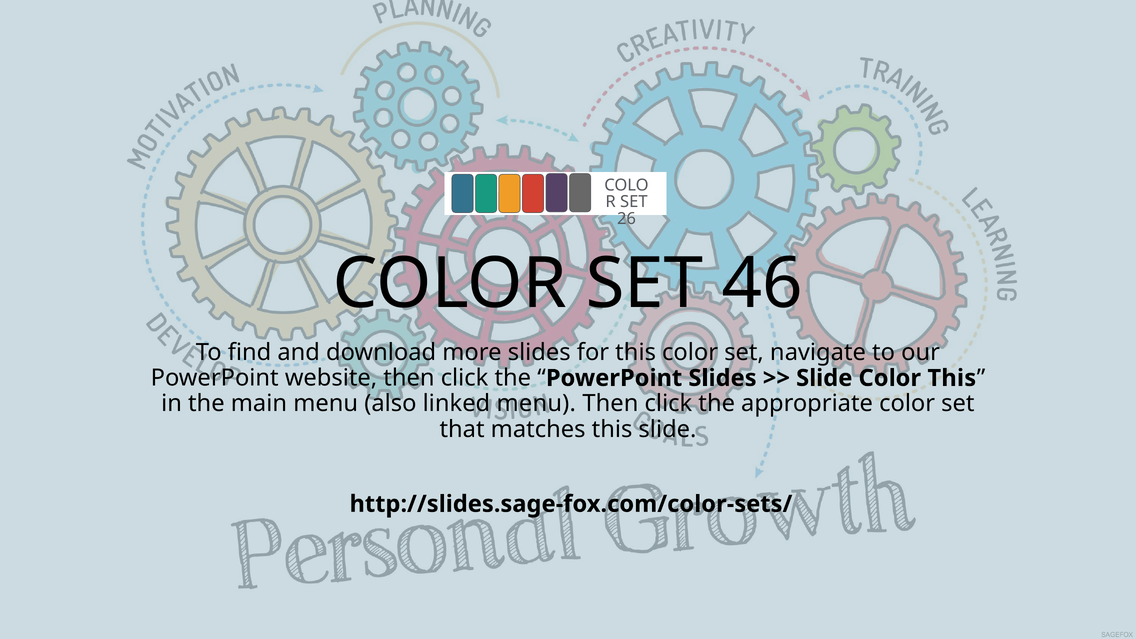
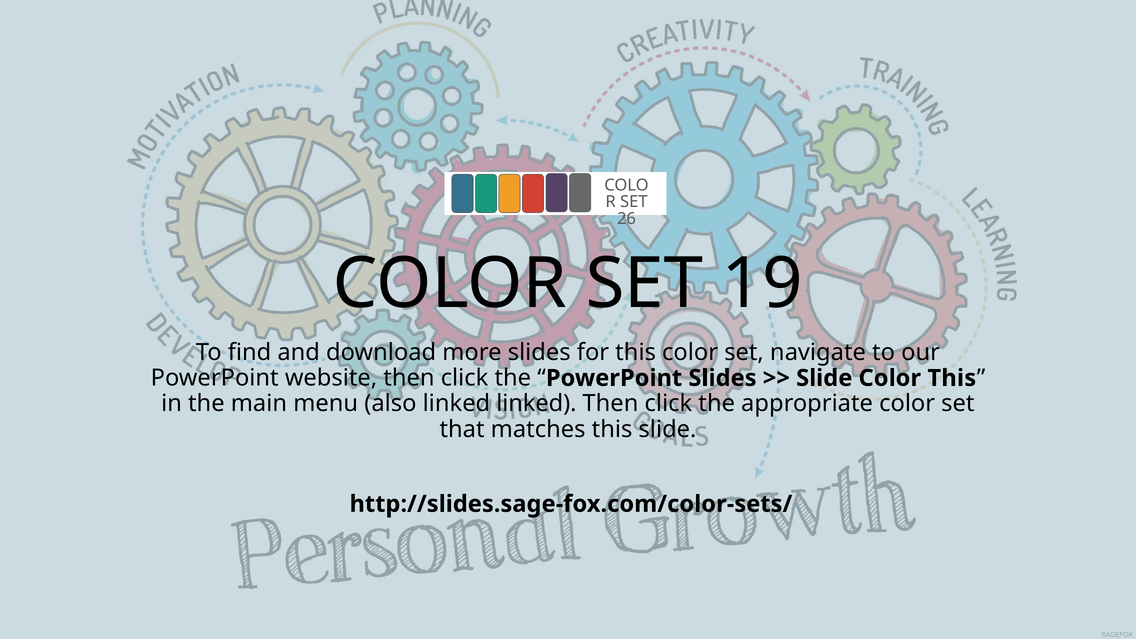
46: 46 -> 19 (762, 284)
linked menu: menu -> linked (536, 404)
